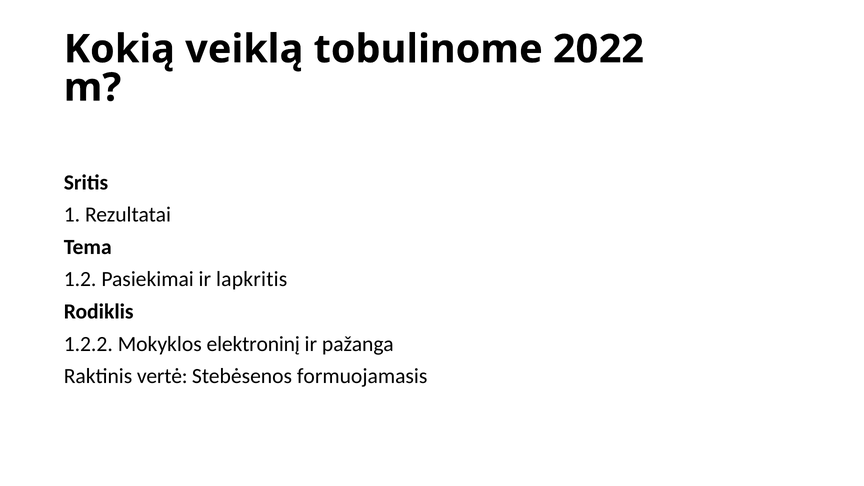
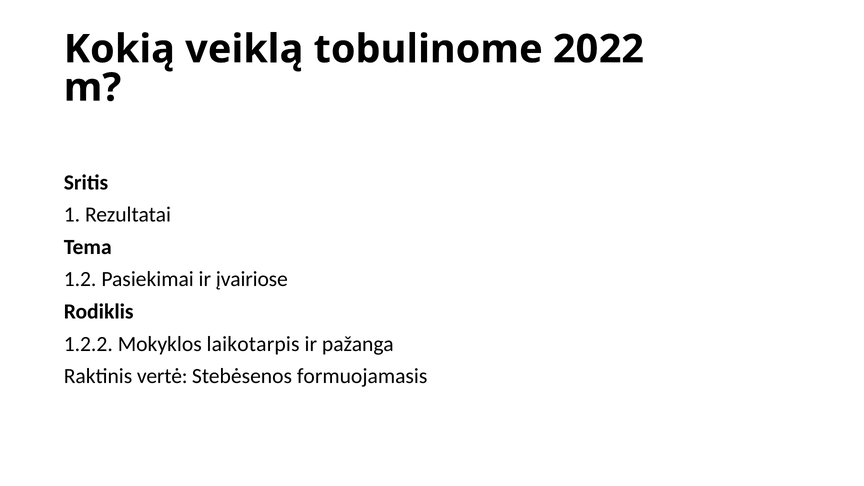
lapkritis: lapkritis -> įvairiose (252, 279)
elektroninį: elektroninį -> laikotarpis (253, 344)
